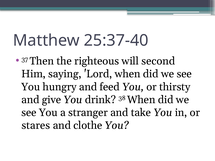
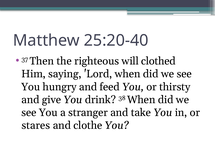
25:37-40: 25:37-40 -> 25:20-40 (116, 41)
second: second -> clothed (158, 61)
